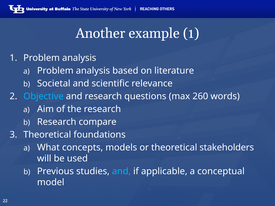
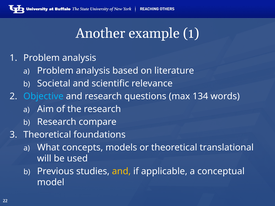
260: 260 -> 134 (200, 96)
stakeholders: stakeholders -> translational (227, 148)
and colour: light blue -> yellow (121, 172)
